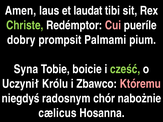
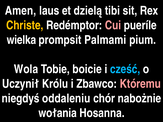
laudat: laudat -> dzielą (88, 11)
Christe colour: light green -> yellow (25, 25)
dobry: dobry -> wielka (21, 40)
Syna: Syna -> Wola (26, 69)
cześć colour: light green -> light blue (125, 69)
radosnym: radosnym -> oddaleniu (66, 99)
cælicus: cælicus -> wołania (58, 113)
